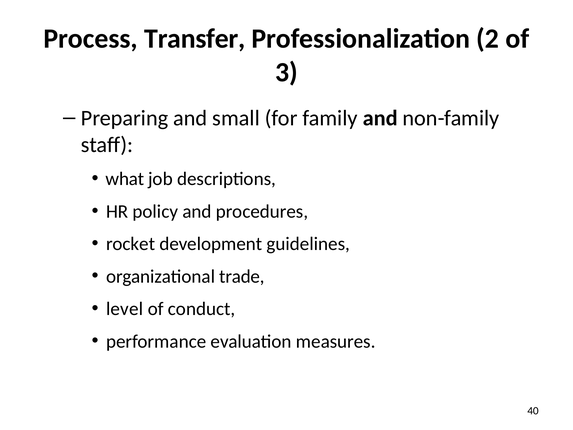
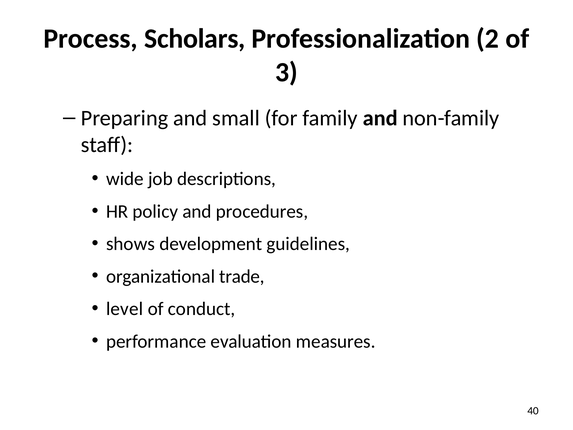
Transfer: Transfer -> Scholars (195, 39)
what: what -> wide (125, 179)
rocket: rocket -> shows (130, 244)
